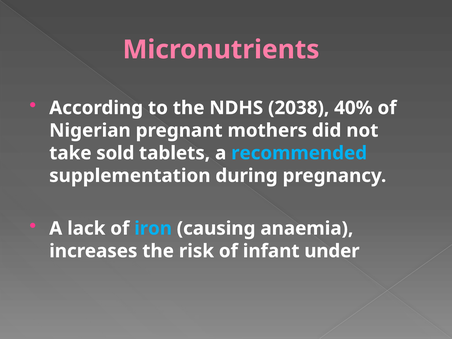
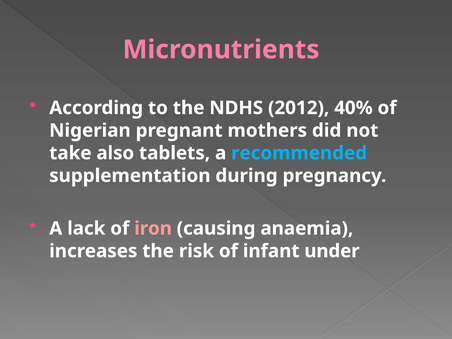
2038: 2038 -> 2012 (299, 108)
sold: sold -> also (115, 153)
iron colour: light blue -> pink (153, 228)
